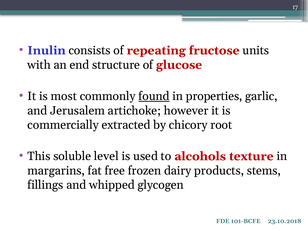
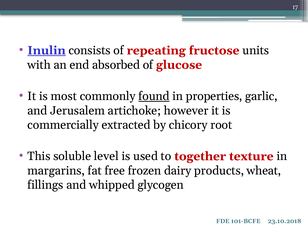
Inulin underline: none -> present (47, 50)
structure: structure -> absorbed (116, 65)
alcohols: alcohols -> together (200, 156)
stems: stems -> wheat (264, 171)
